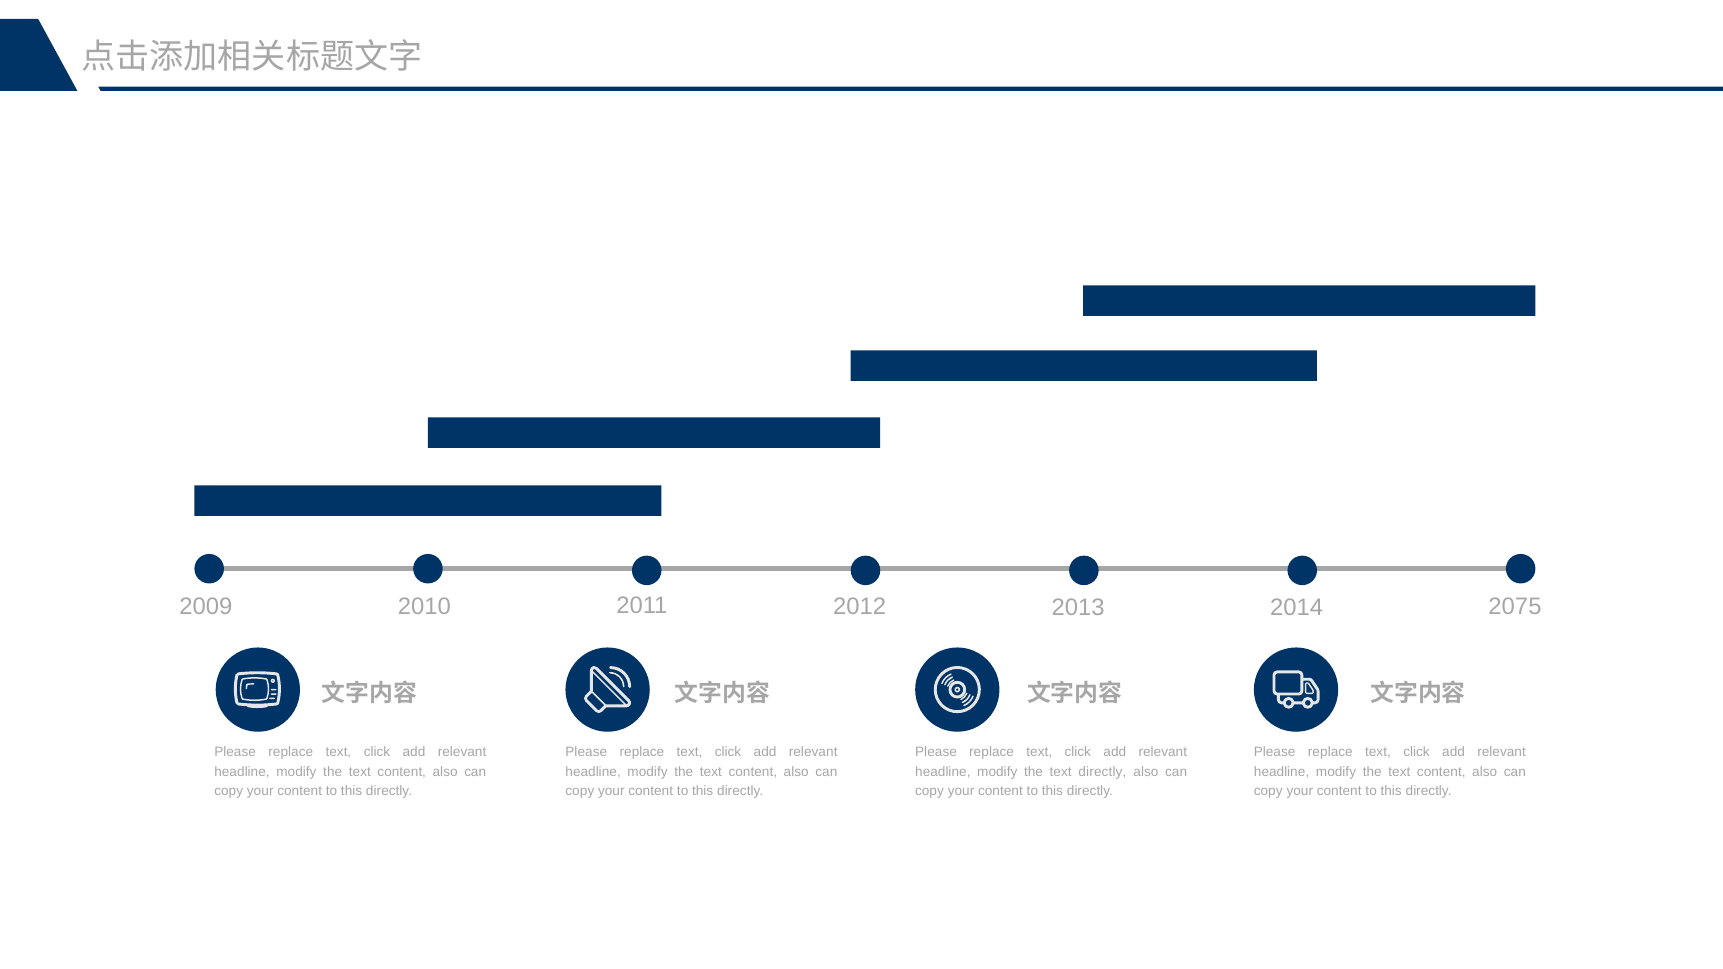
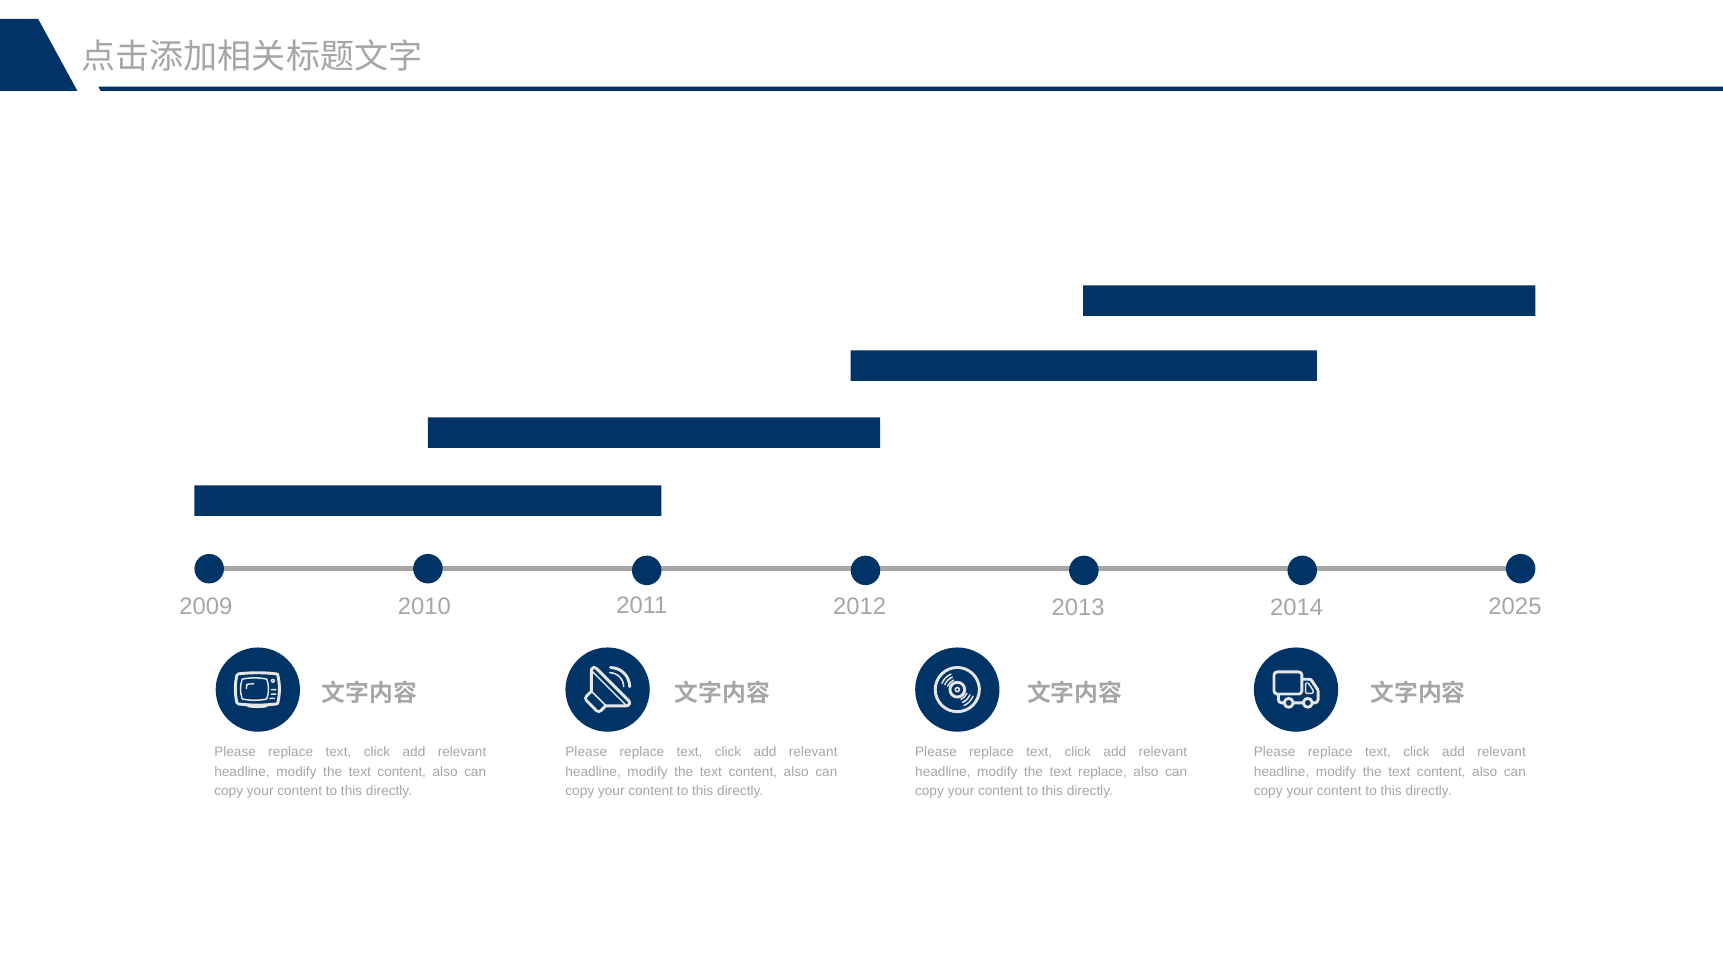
2075: 2075 -> 2025 (1515, 607)
text directly: directly -> replace (1102, 772)
